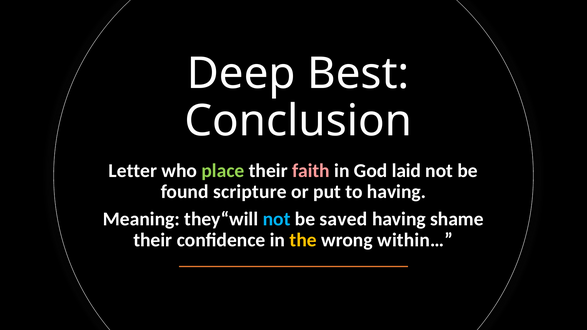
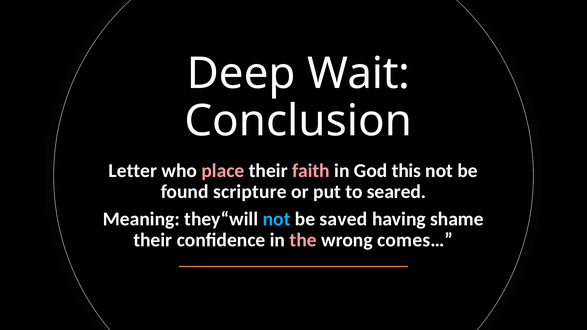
Best: Best -> Wait (359, 74)
place colour: light green -> pink (223, 171)
laid: laid -> this (406, 171)
to having: having -> seared (397, 192)
the colour: yellow -> pink (303, 240)
within…: within… -> comes… (415, 240)
